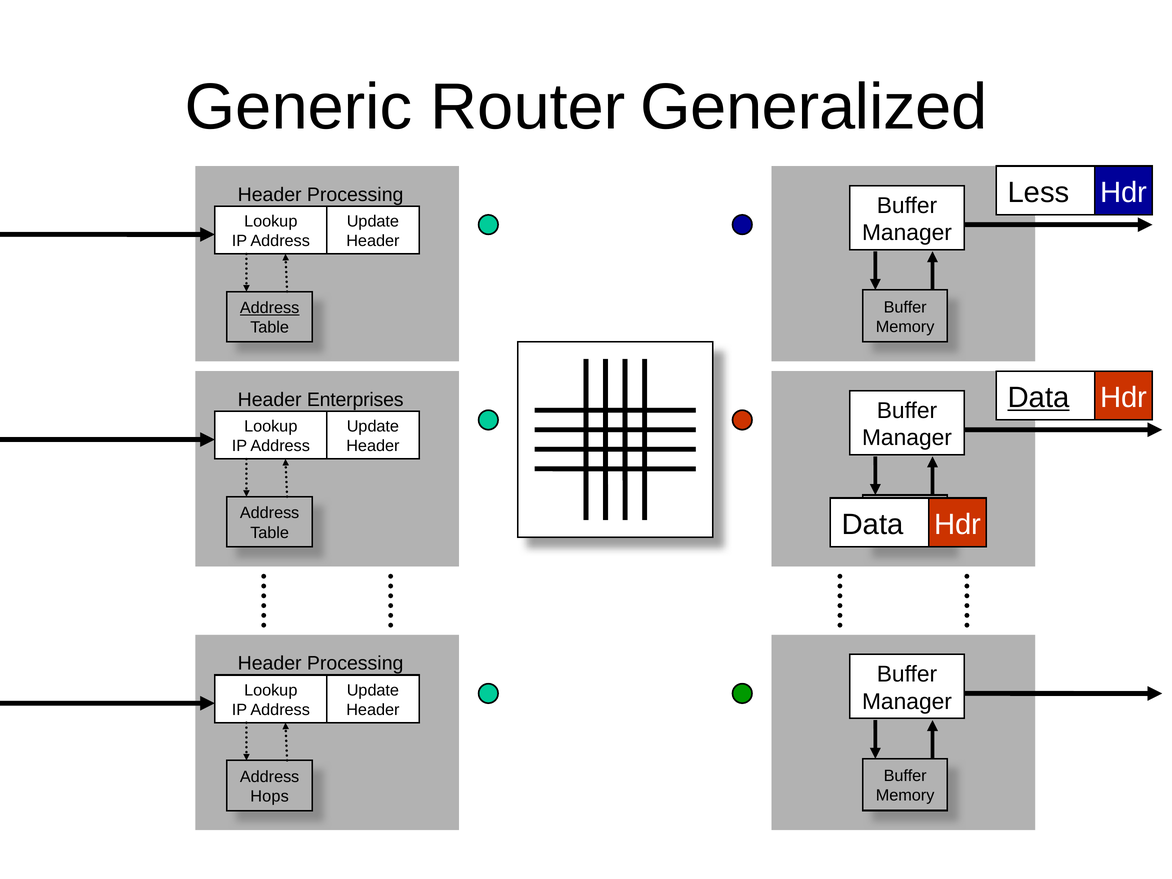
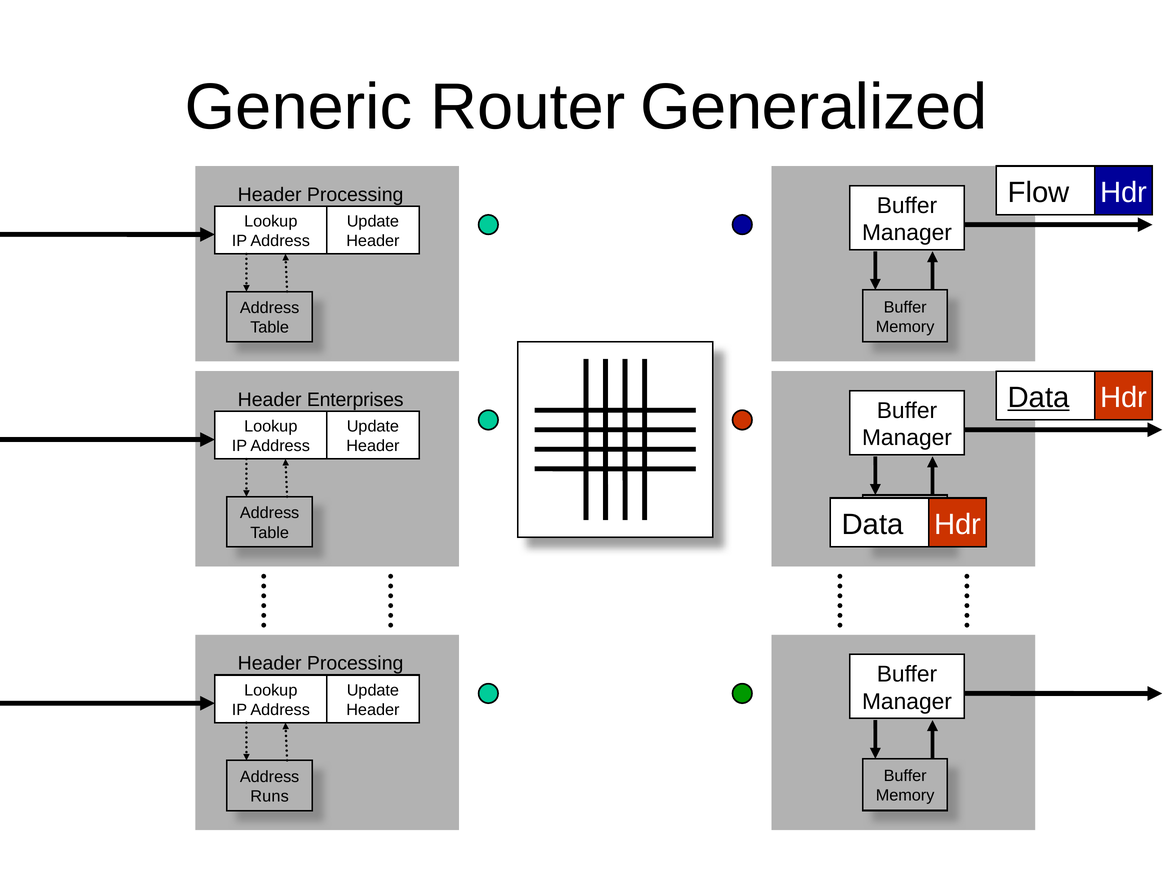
Less: Less -> Flow (1039, 192)
Address underline: present -> none (270, 308)
Hops: Hops -> Runs (270, 796)
